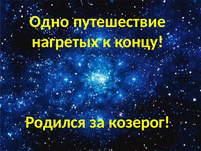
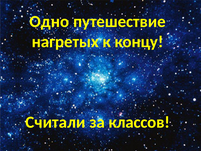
Родился: Родился -> Считали (55, 122)
козерог: козерог -> классов (139, 122)
